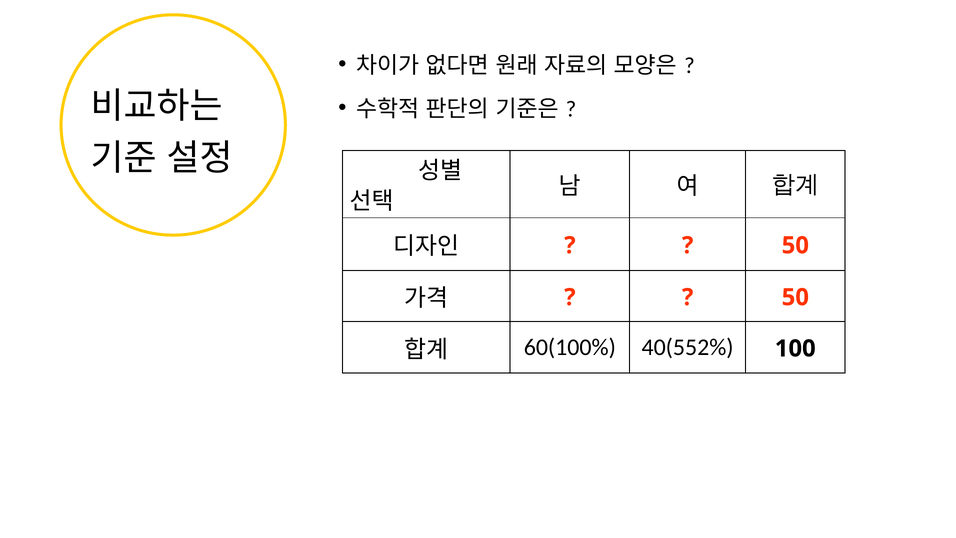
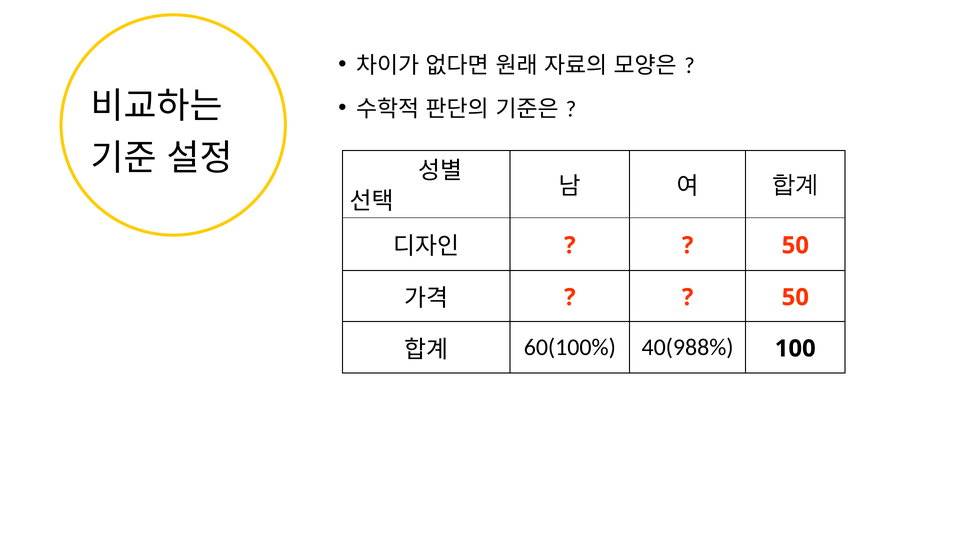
40(552%: 40(552% -> 40(988% (688, 347)
